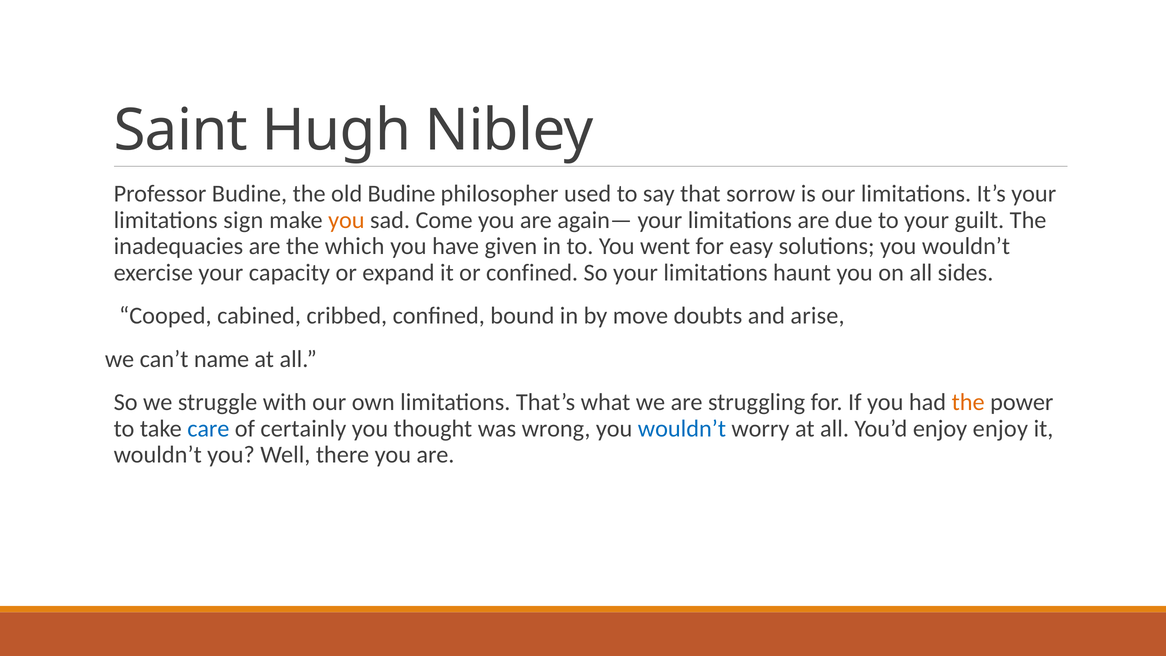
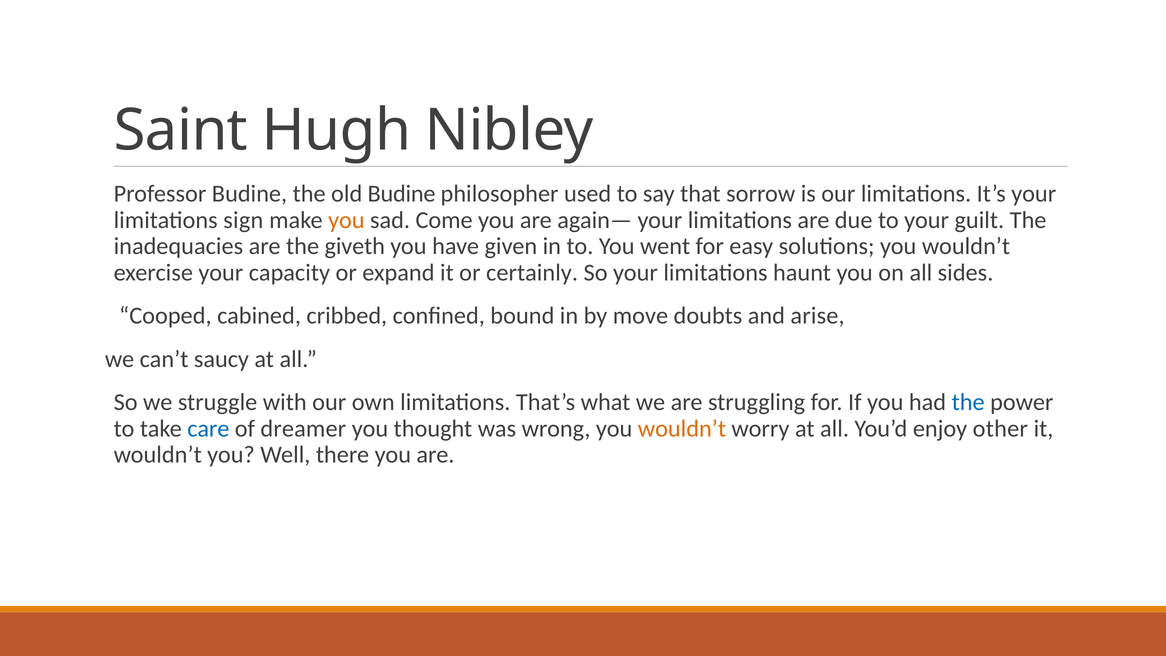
which: which -> giveth (355, 246)
or confined: confined -> certainly (532, 273)
name: name -> saucy (221, 359)
the colour: orange -> blue (968, 402)
certainly: certainly -> dreamer (303, 429)
wouldn’t colour: blue -> orange (682, 429)
enjoy enjoy: enjoy -> other (1000, 429)
